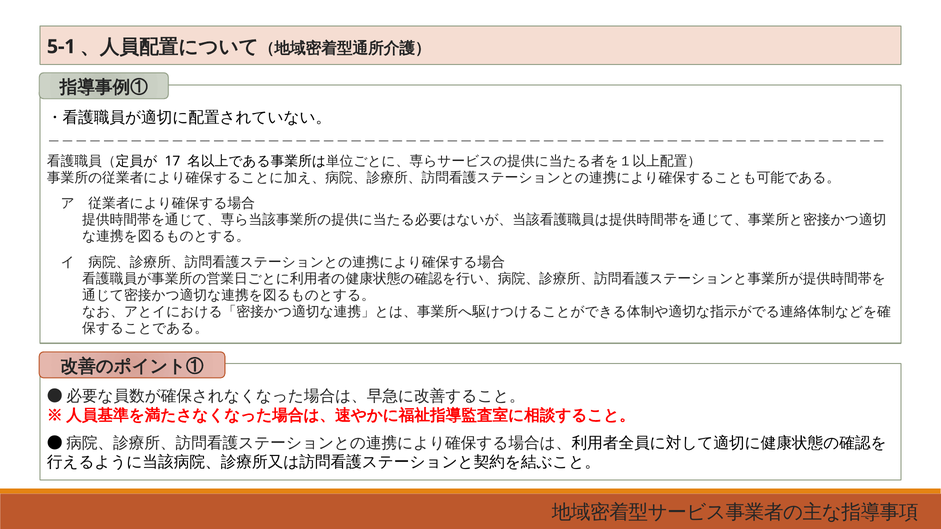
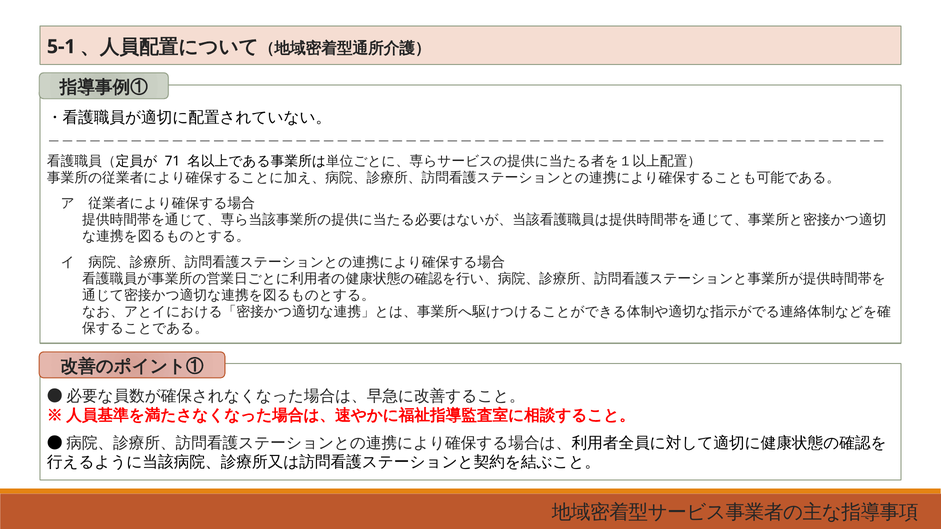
17: 17 -> 71 (172, 161)
